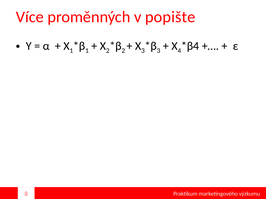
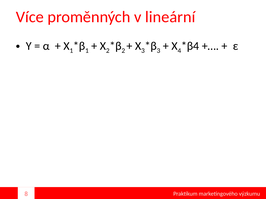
popište: popište -> lineární (170, 17)
